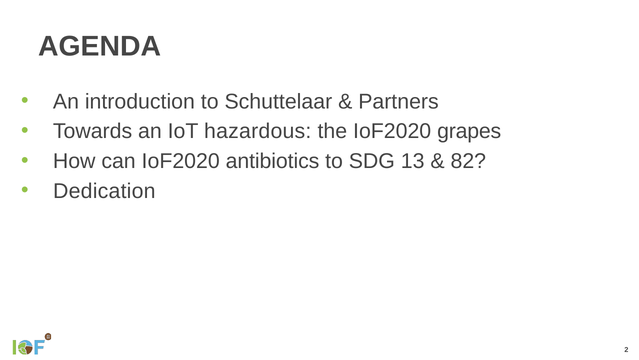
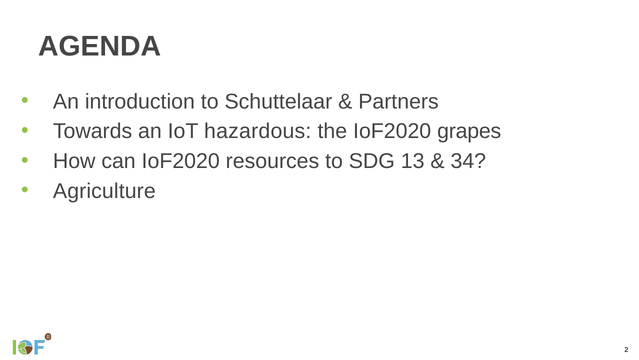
antibiotics: antibiotics -> resources (272, 161)
82: 82 -> 34 (468, 161)
Dedication: Dedication -> Agriculture (104, 191)
